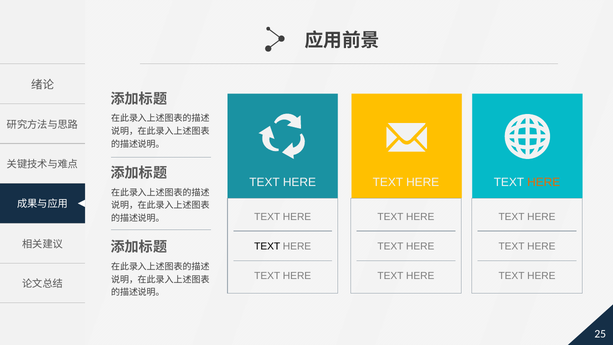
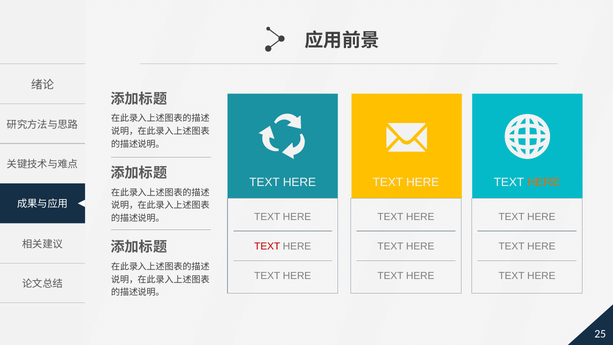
TEXT colour: black -> red (267, 246)
